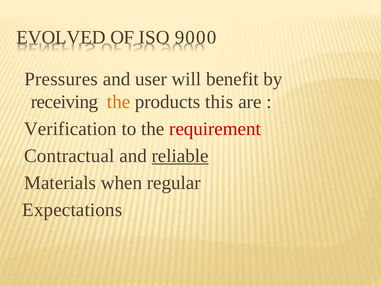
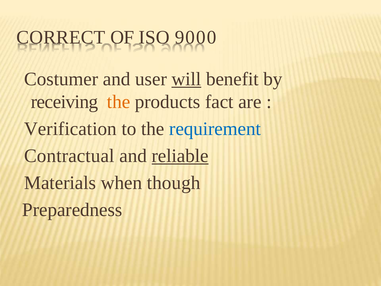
EVOLVED: EVOLVED -> CORRECT (61, 37)
Pressures: Pressures -> Costumer (61, 79)
will underline: none -> present (186, 79)
this: this -> fact (219, 102)
requirement colour: red -> blue (215, 129)
regular: regular -> though (174, 183)
Expectations: Expectations -> Preparedness (72, 210)
